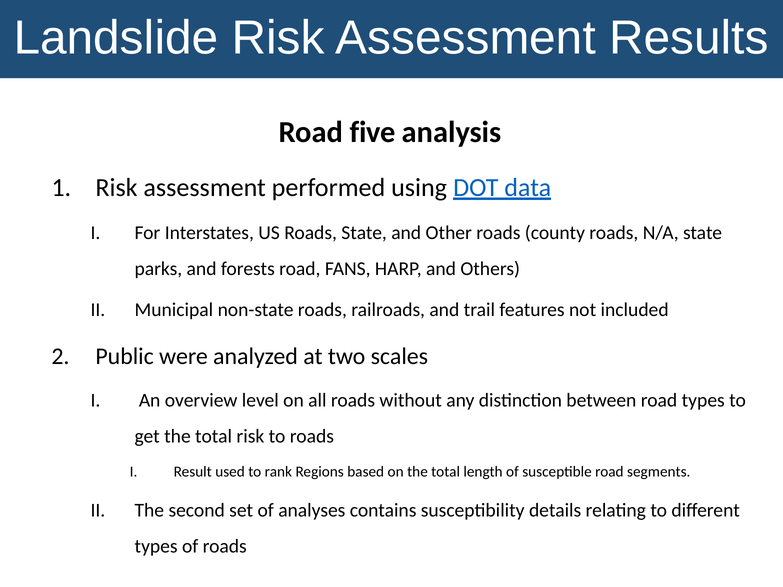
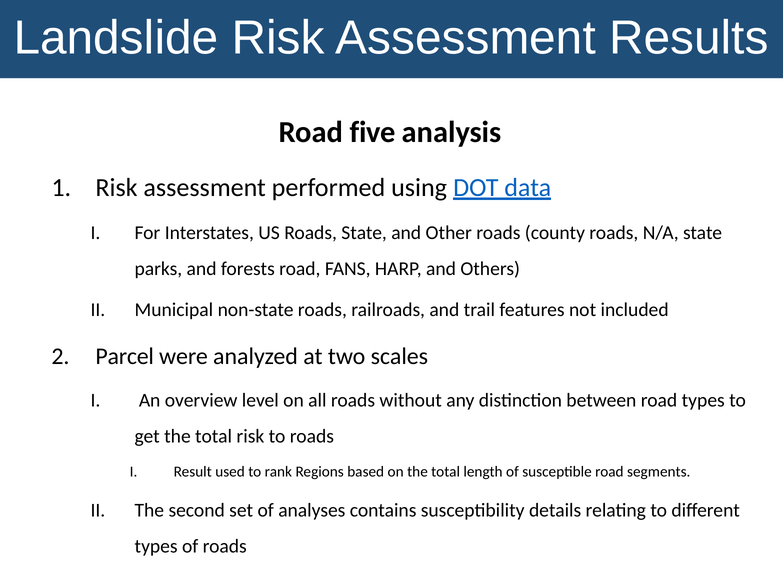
Public: Public -> Parcel (125, 357)
